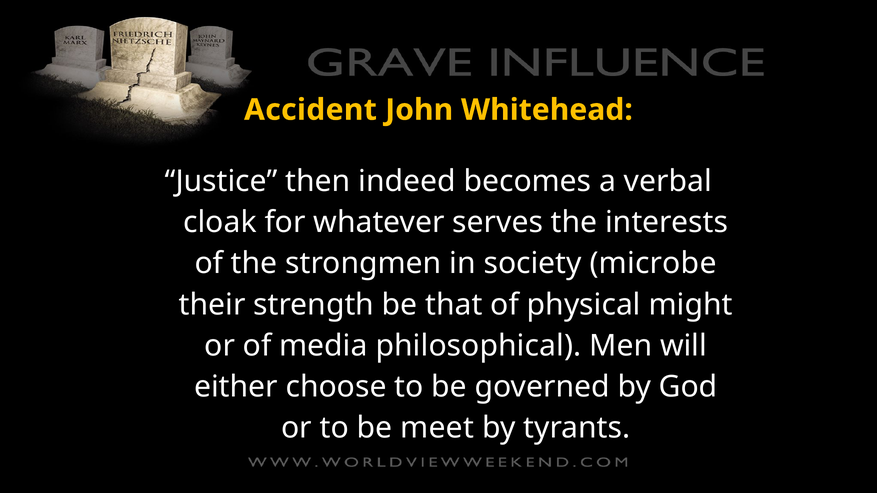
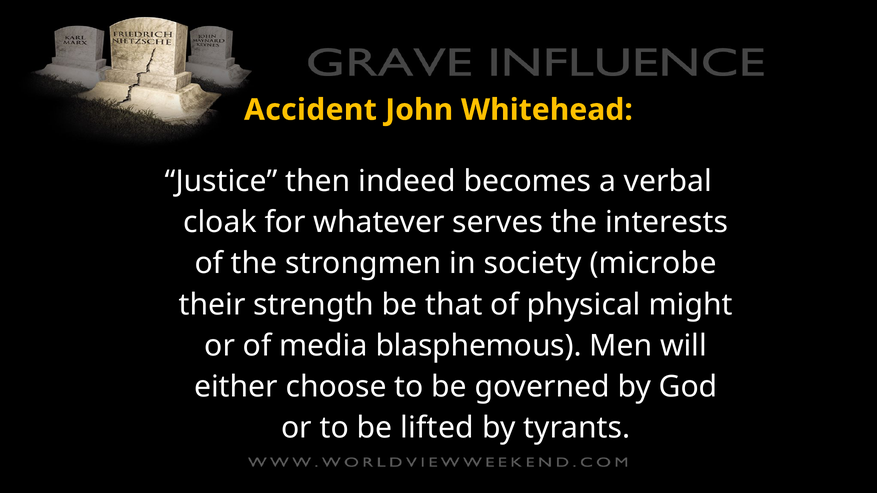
philosophical: philosophical -> blasphemous (479, 346)
meet: meet -> lifted (437, 428)
